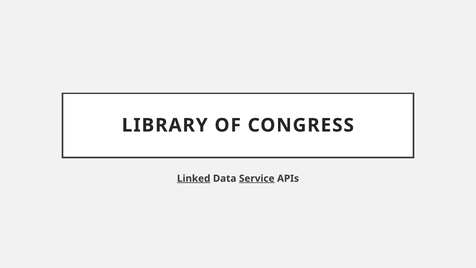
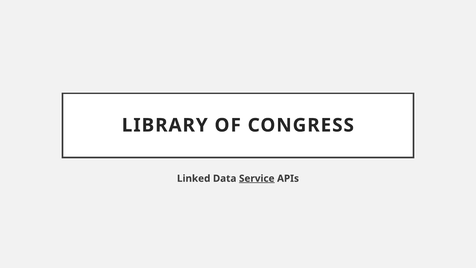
Linked underline: present -> none (194, 178)
